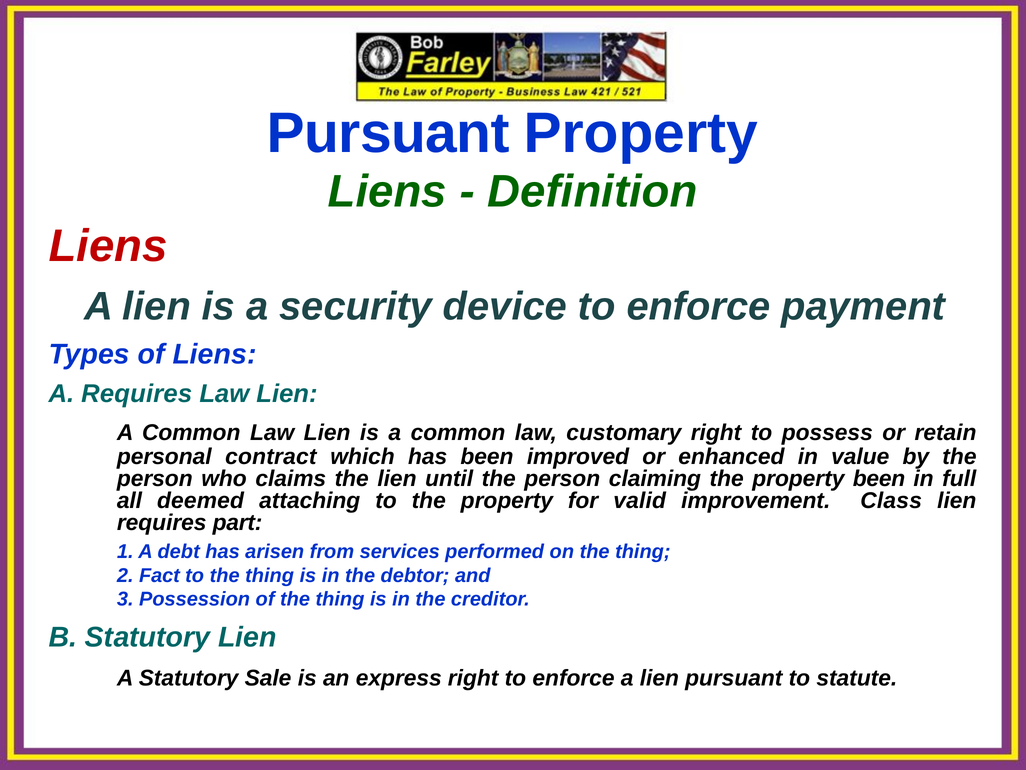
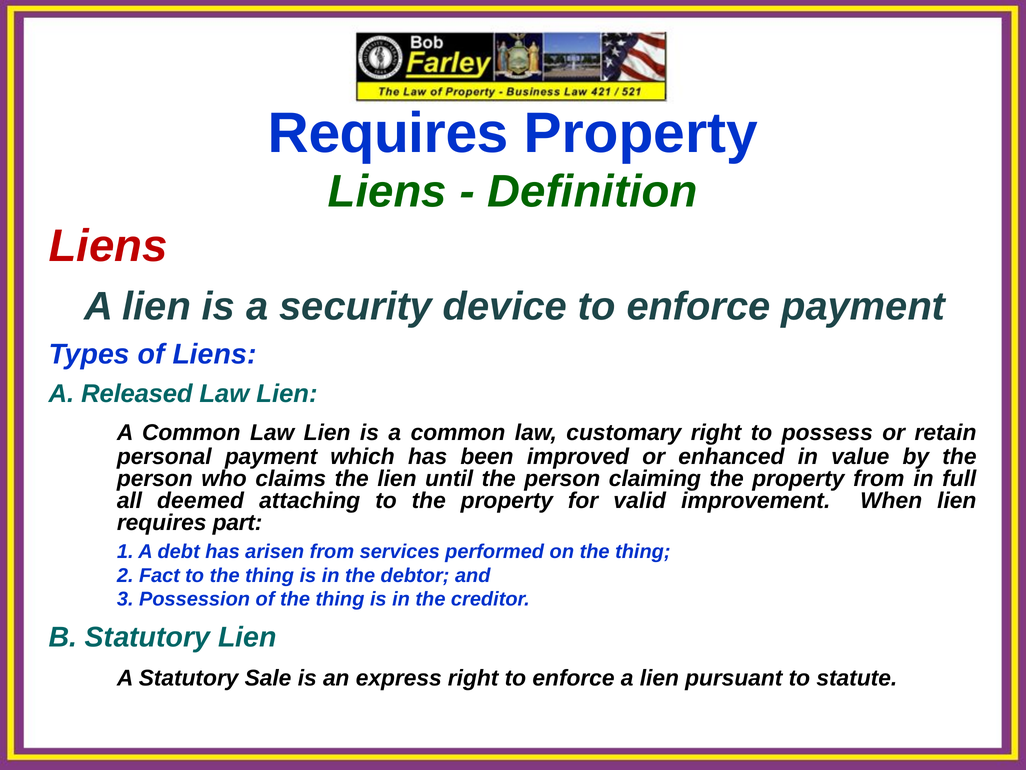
Pursuant: Pursuant -> Requires (388, 133)
A Requires: Requires -> Released (137, 393)
personal contract: contract -> payment (271, 457)
property been: been -> from (879, 478)
Class: Class -> When (891, 500)
